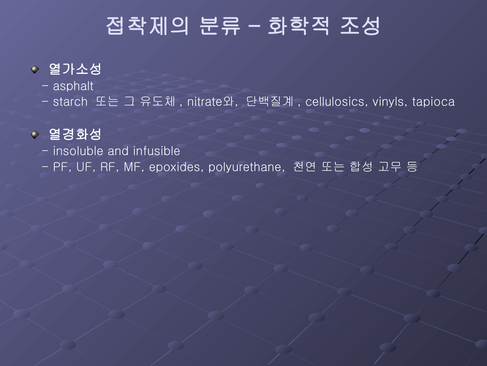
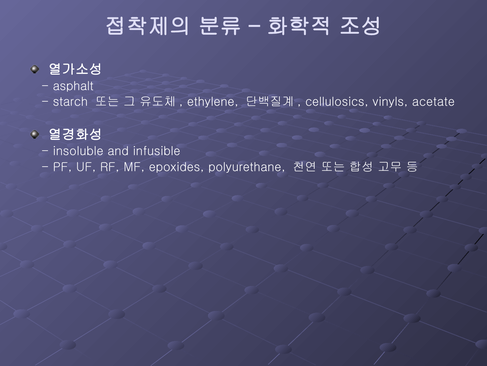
nitrate와: nitrate와 -> ethylene (213, 102)
tapioca: tapioca -> acetate (433, 102)
